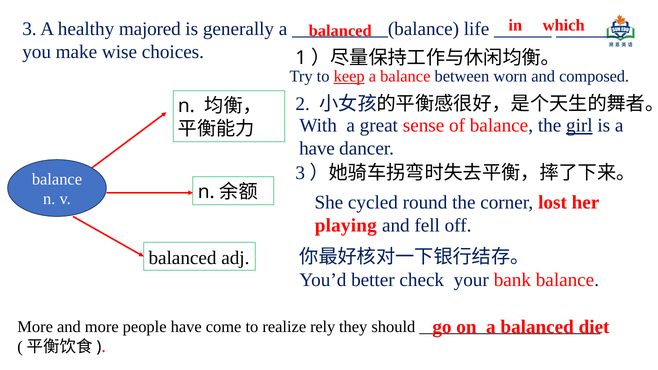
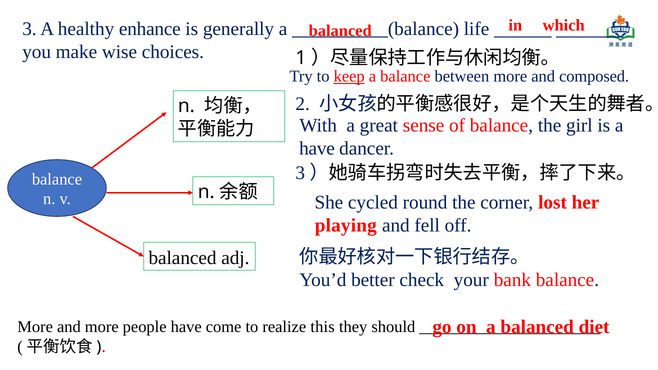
majored: majored -> enhance (150, 29)
between worn: worn -> more (510, 77)
girl underline: present -> none (579, 126)
rely: rely -> this (323, 327)
